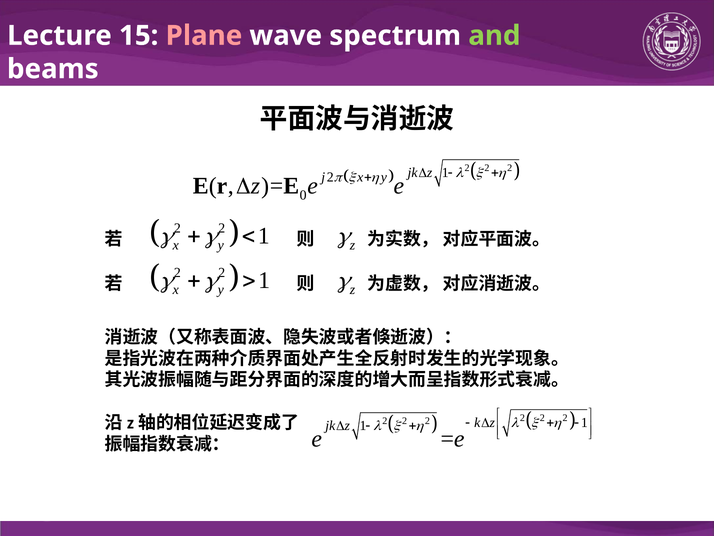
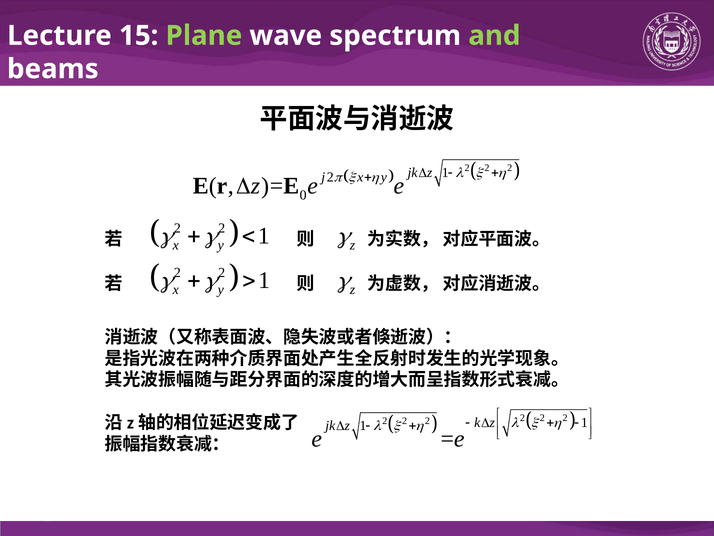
Plane colour: pink -> light green (204, 36)
